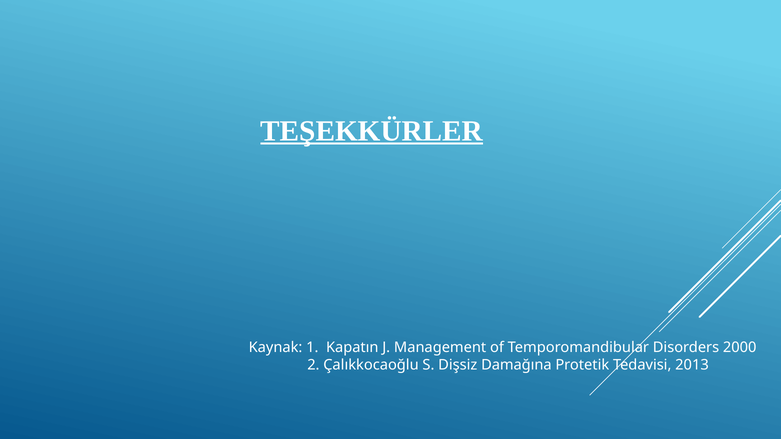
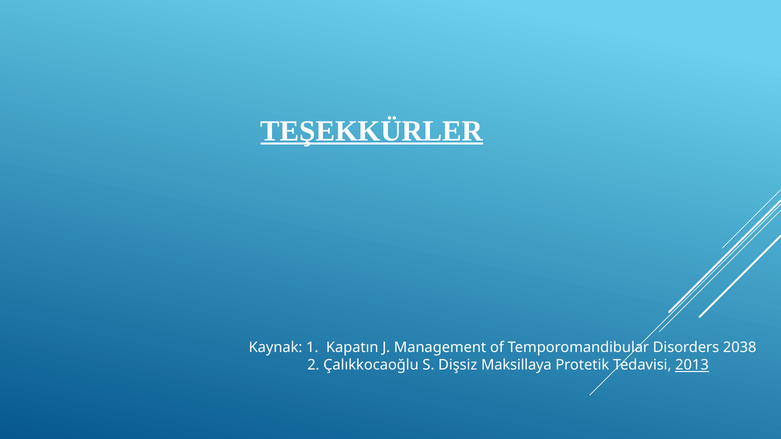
2000: 2000 -> 2038 (740, 348)
Damağına: Damağına -> Maksillaya (516, 365)
2013 underline: none -> present (692, 365)
